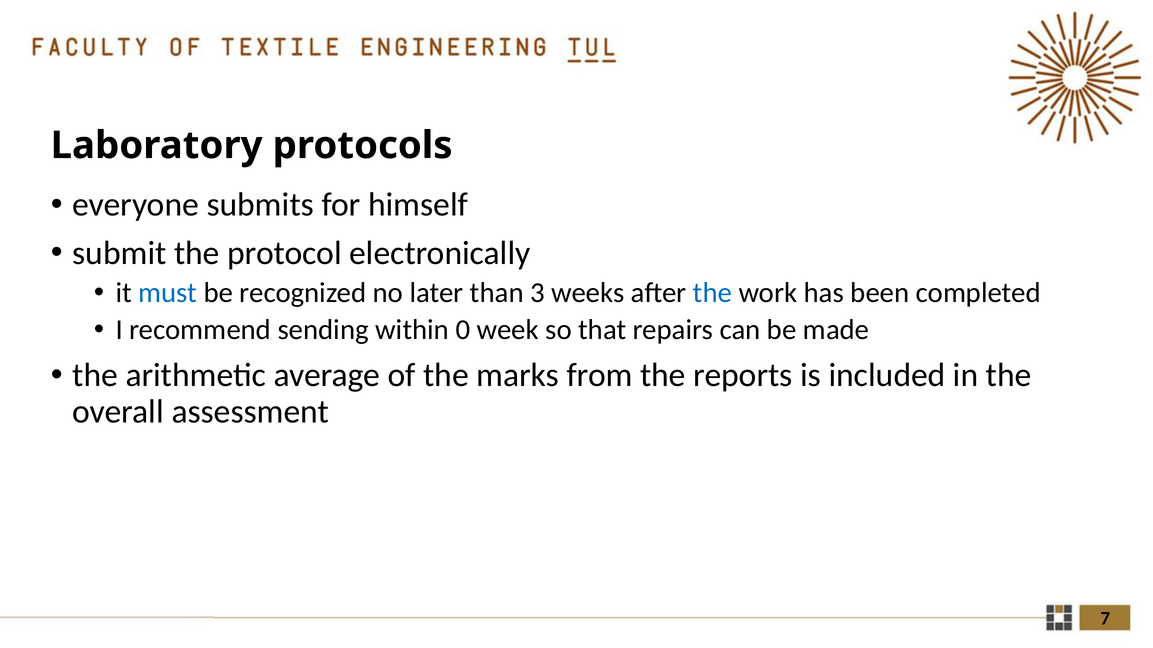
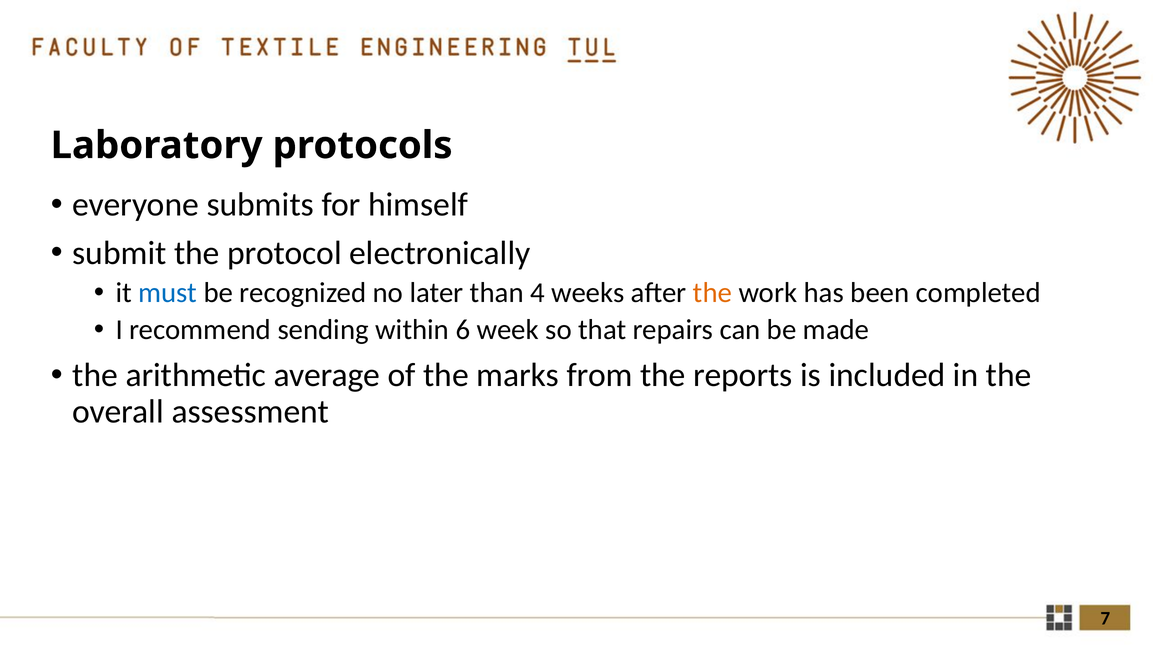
3: 3 -> 4 (537, 293)
the colour: blue -> orange (712, 293)
0: 0 -> 6 (463, 330)
